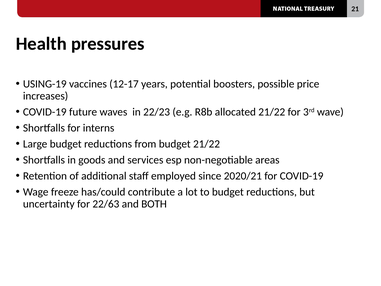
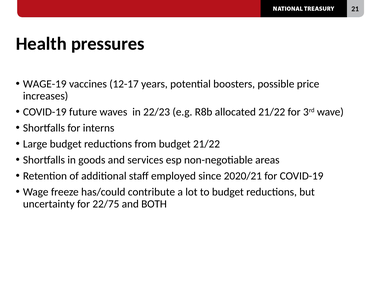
USING-19: USING-19 -> WAGE-19 (45, 84)
22/63: 22/63 -> 22/75 (106, 204)
